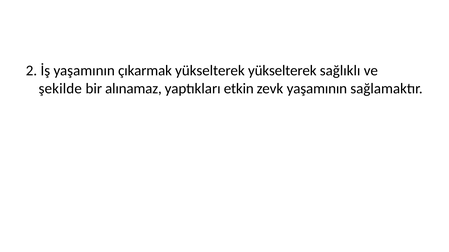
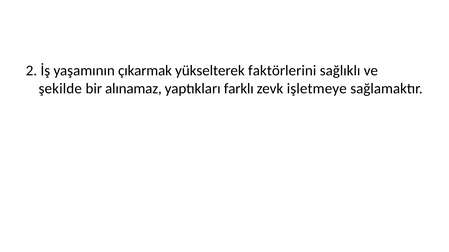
yükselterek yükselterek: yükselterek -> faktörlerini (282, 71)
etkin: etkin -> farklı (239, 89)
zevk yaşamının: yaşamının -> işletmeye (317, 89)
